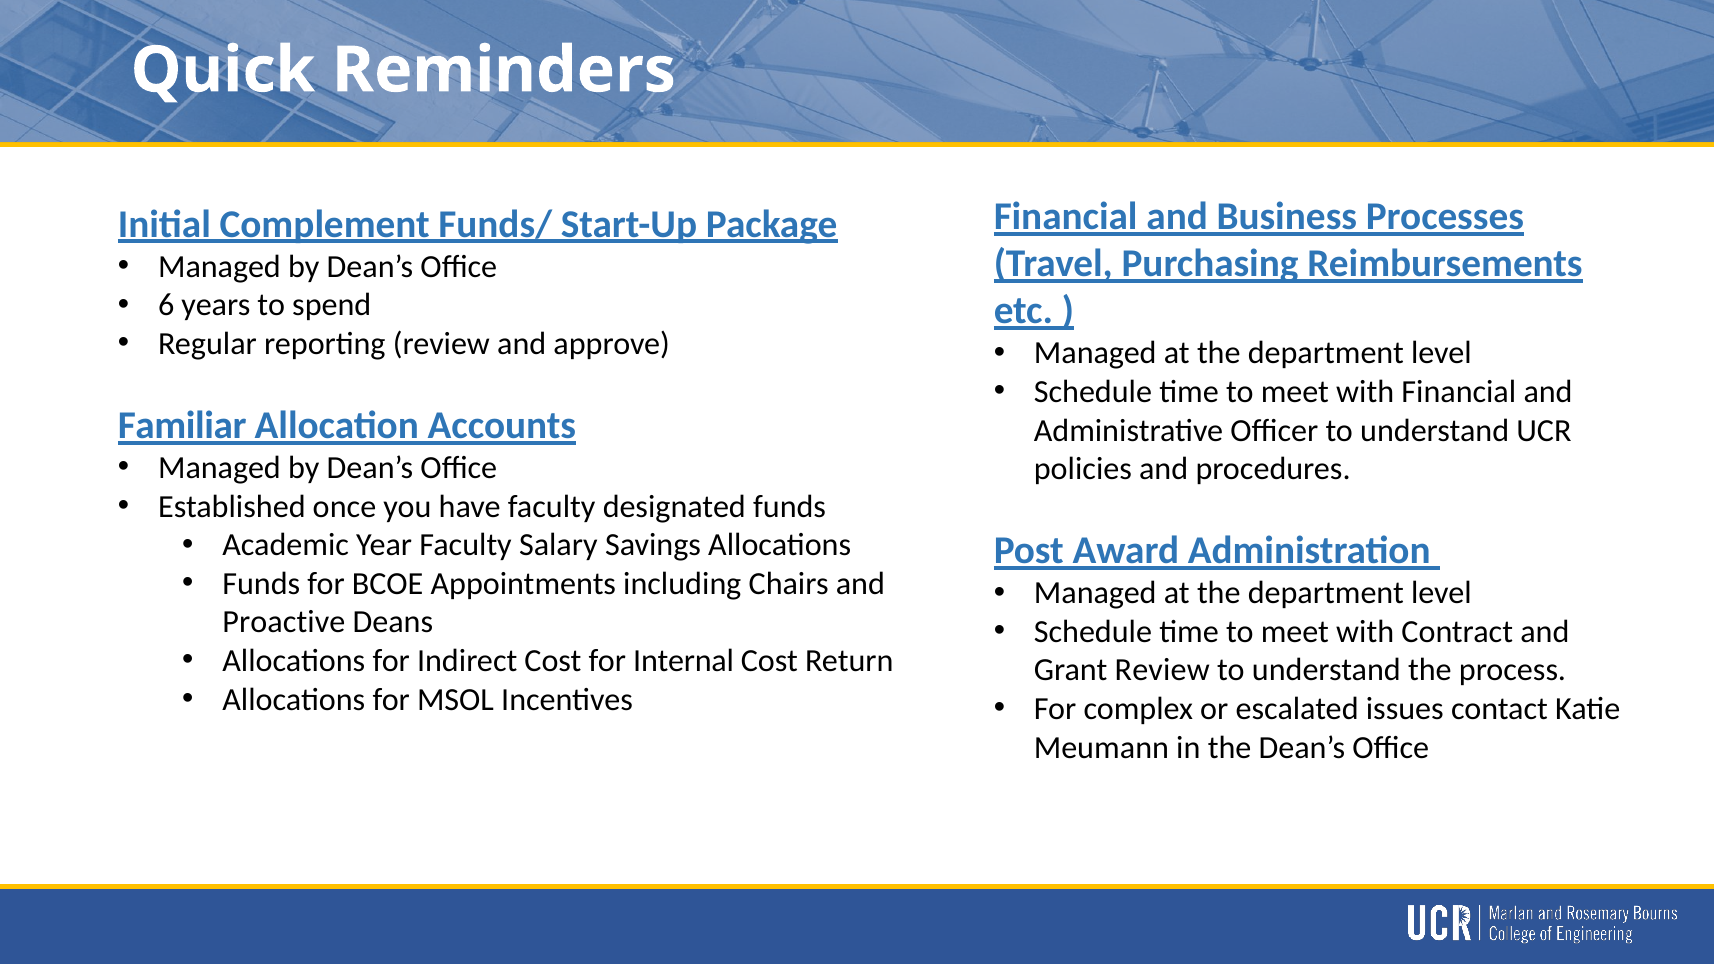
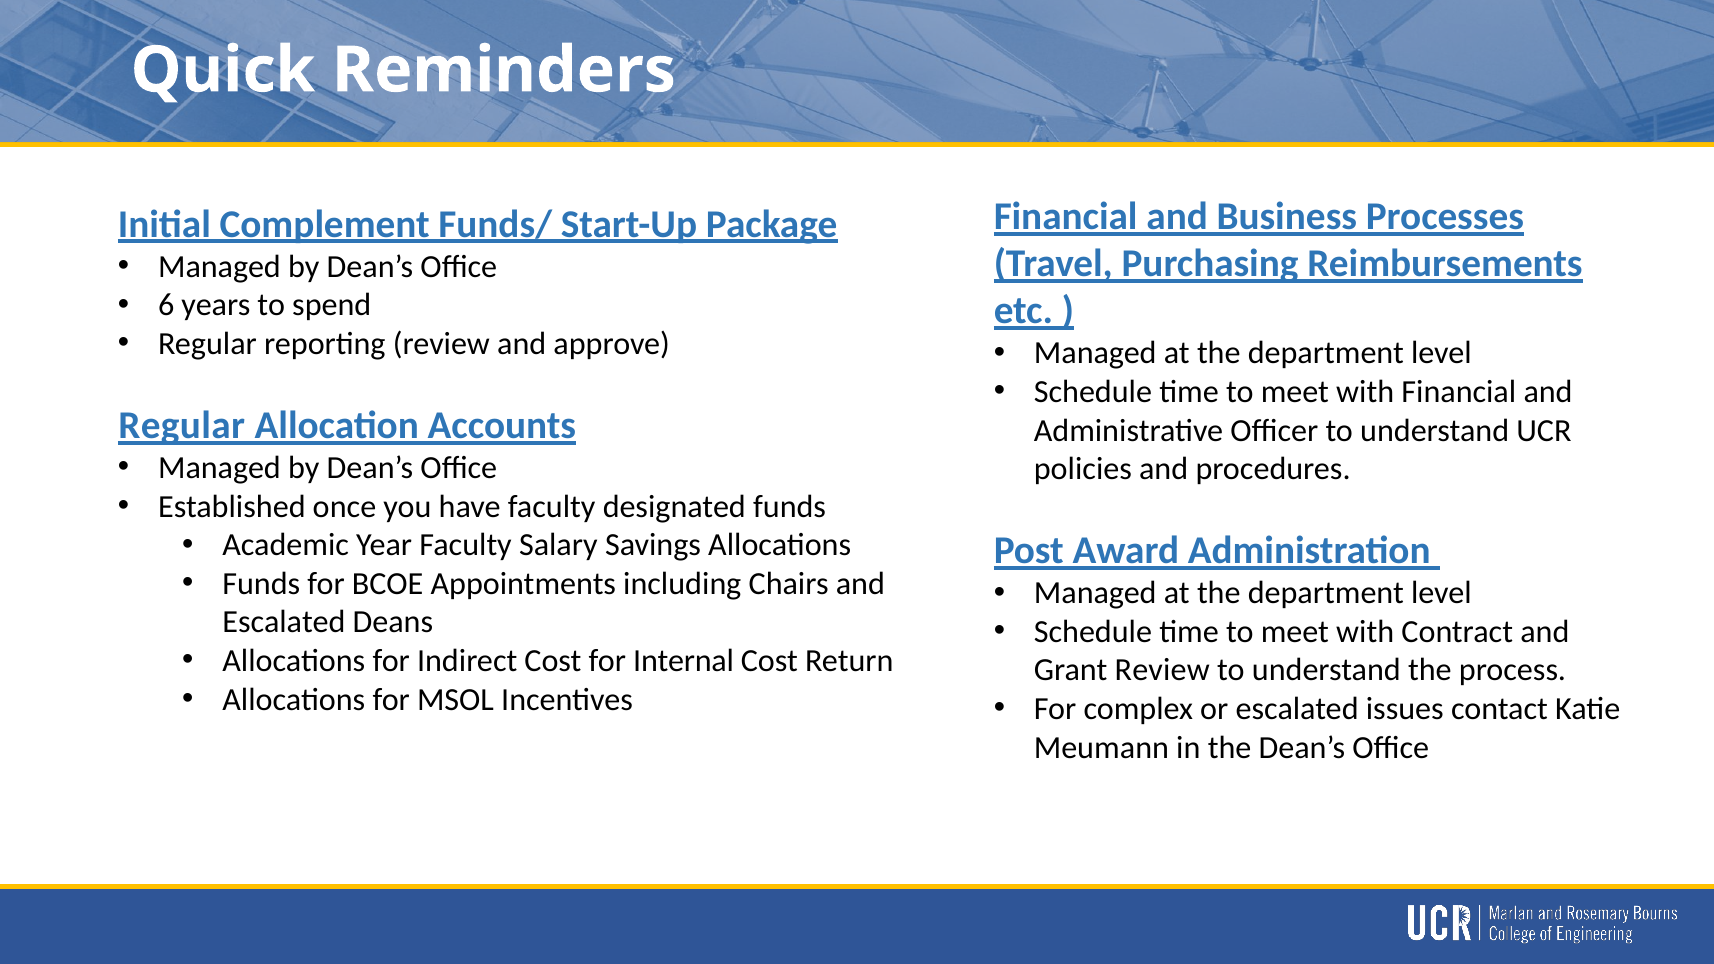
Familiar: Familiar -> Regular (182, 426)
Proactive: Proactive -> Escalated (284, 622)
